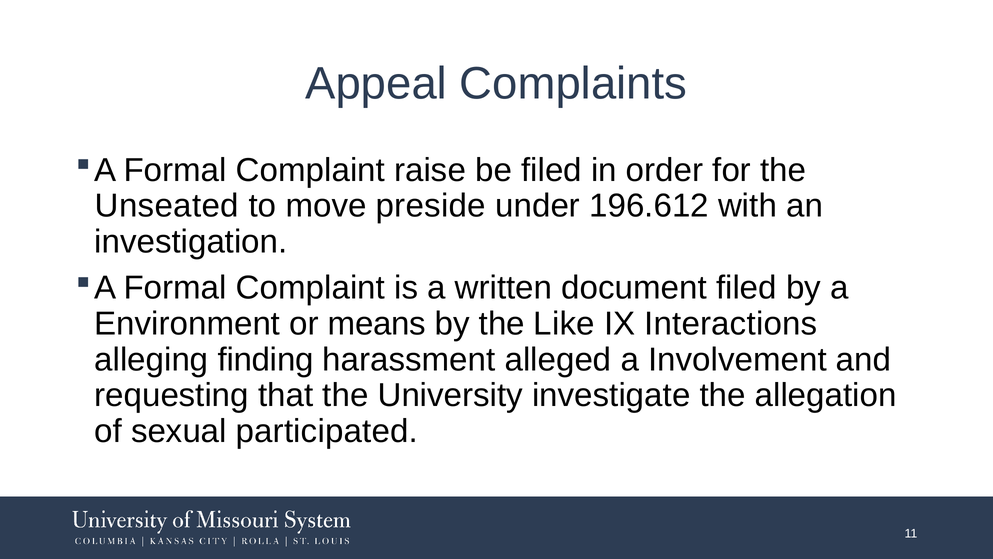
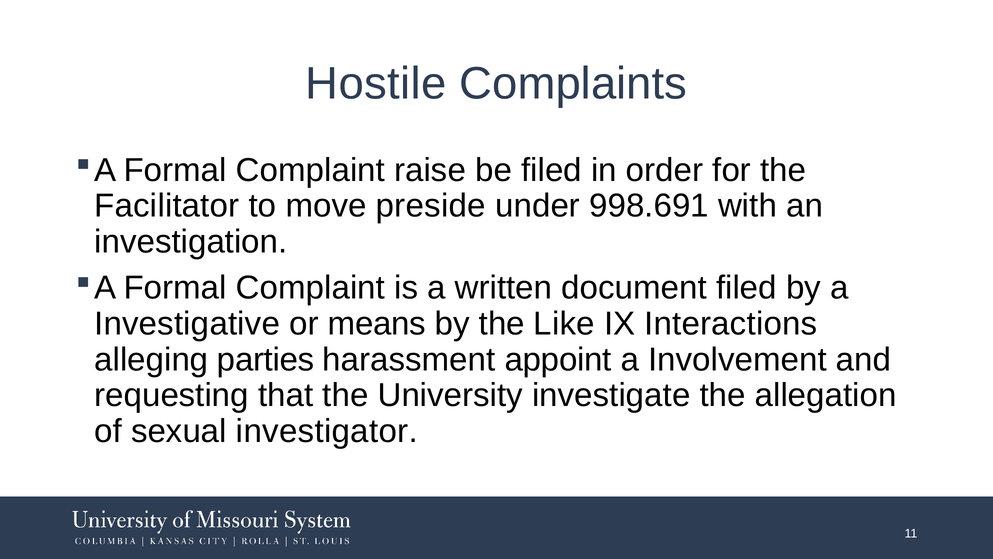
Appeal: Appeal -> Hostile (376, 83)
Unseated: Unseated -> Facilitator (167, 206)
196.612: 196.612 -> 998.691 (649, 206)
Environment: Environment -> Investigative (187, 324)
finding: finding -> parties (266, 359)
alleged: alleged -> appoint (558, 359)
participated: participated -> investigator (327, 431)
